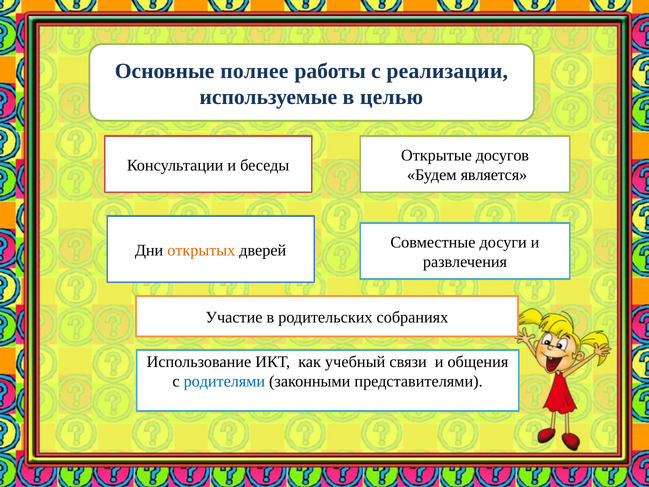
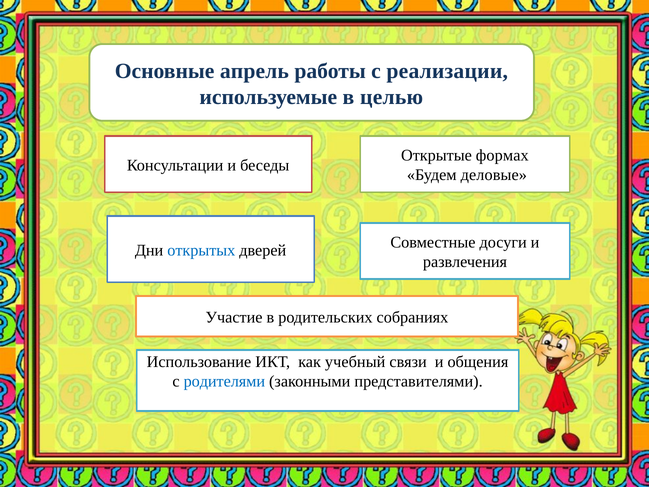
полнее: полнее -> апрель (254, 71)
досугов: досугов -> формах (502, 156)
является: является -> деловые (494, 175)
открытых colour: orange -> blue (201, 250)
